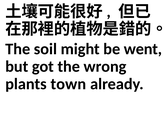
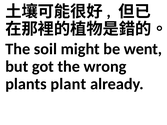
town: town -> plant (68, 84)
